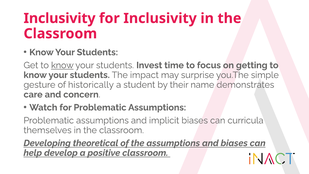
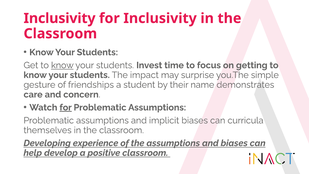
historically: historically -> friendships (91, 85)
for underline: none -> present (66, 107)
theoretical: theoretical -> experience (96, 143)
